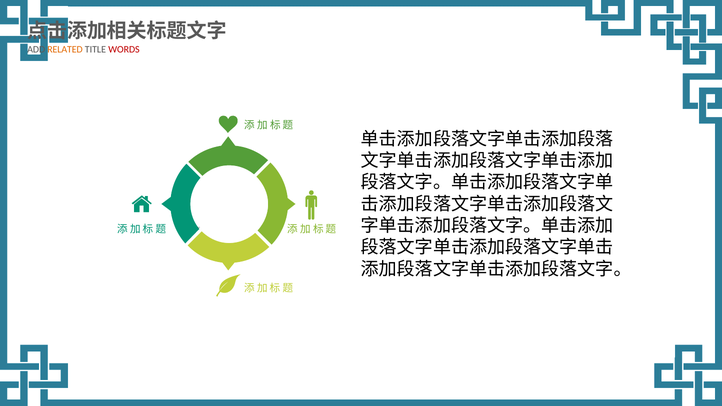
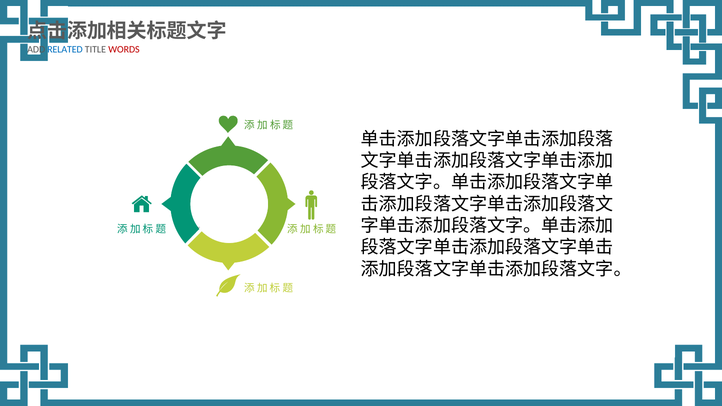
RELATED colour: orange -> blue (65, 49)
